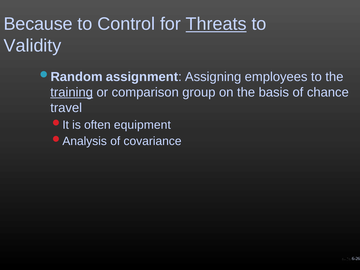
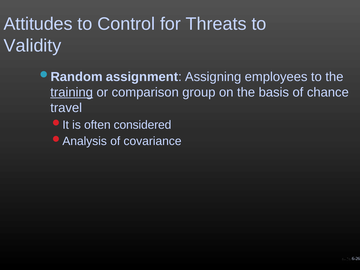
Because: Because -> Attitudes (38, 24)
Threats underline: present -> none (216, 24)
equipment: equipment -> considered (142, 125)
